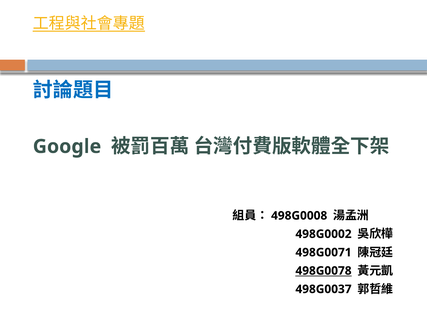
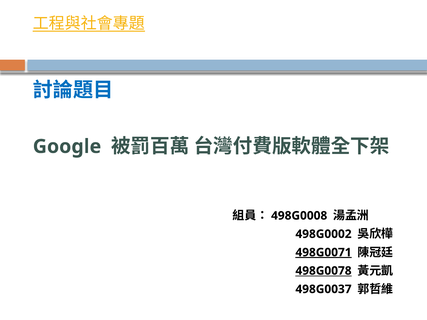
498G0071 underline: none -> present (323, 253)
